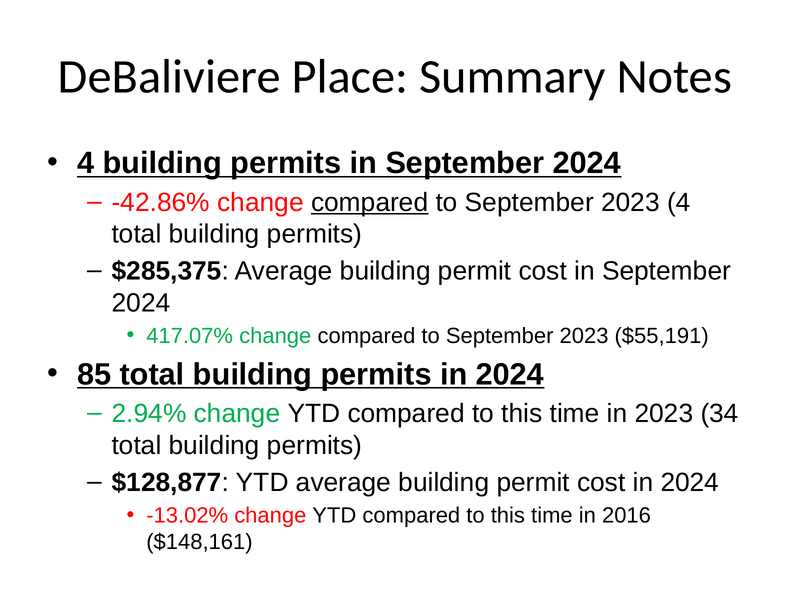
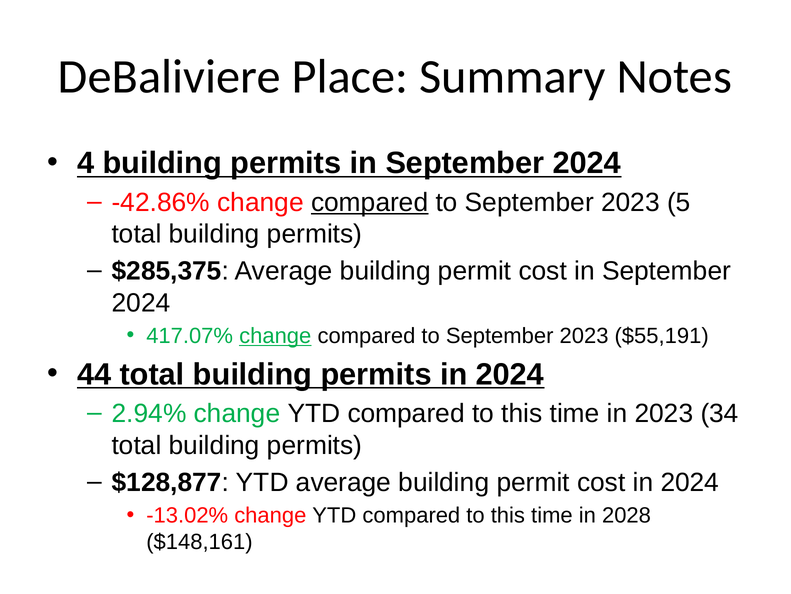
2023 4: 4 -> 5 (679, 202)
change underline: none -> present (275, 336)
85: 85 -> 44 (94, 374)
2016: 2016 -> 2028 (626, 515)
